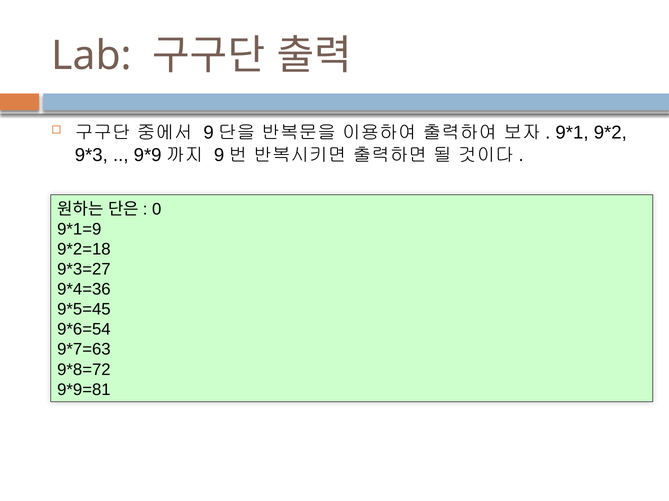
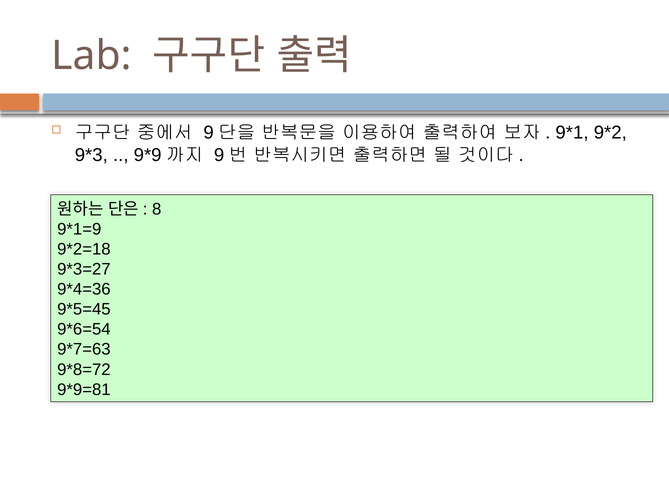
0: 0 -> 8 (157, 209)
